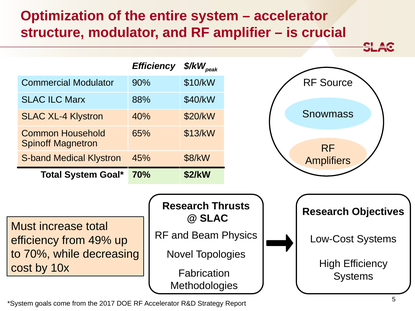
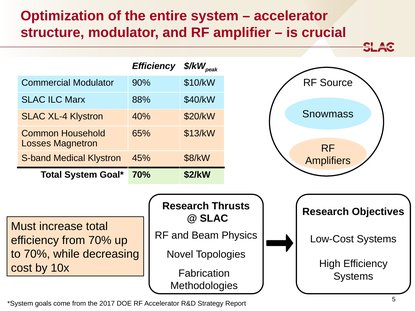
Spinoff: Spinoff -> Losses (36, 144)
from 49%: 49% -> 70% (100, 241)
